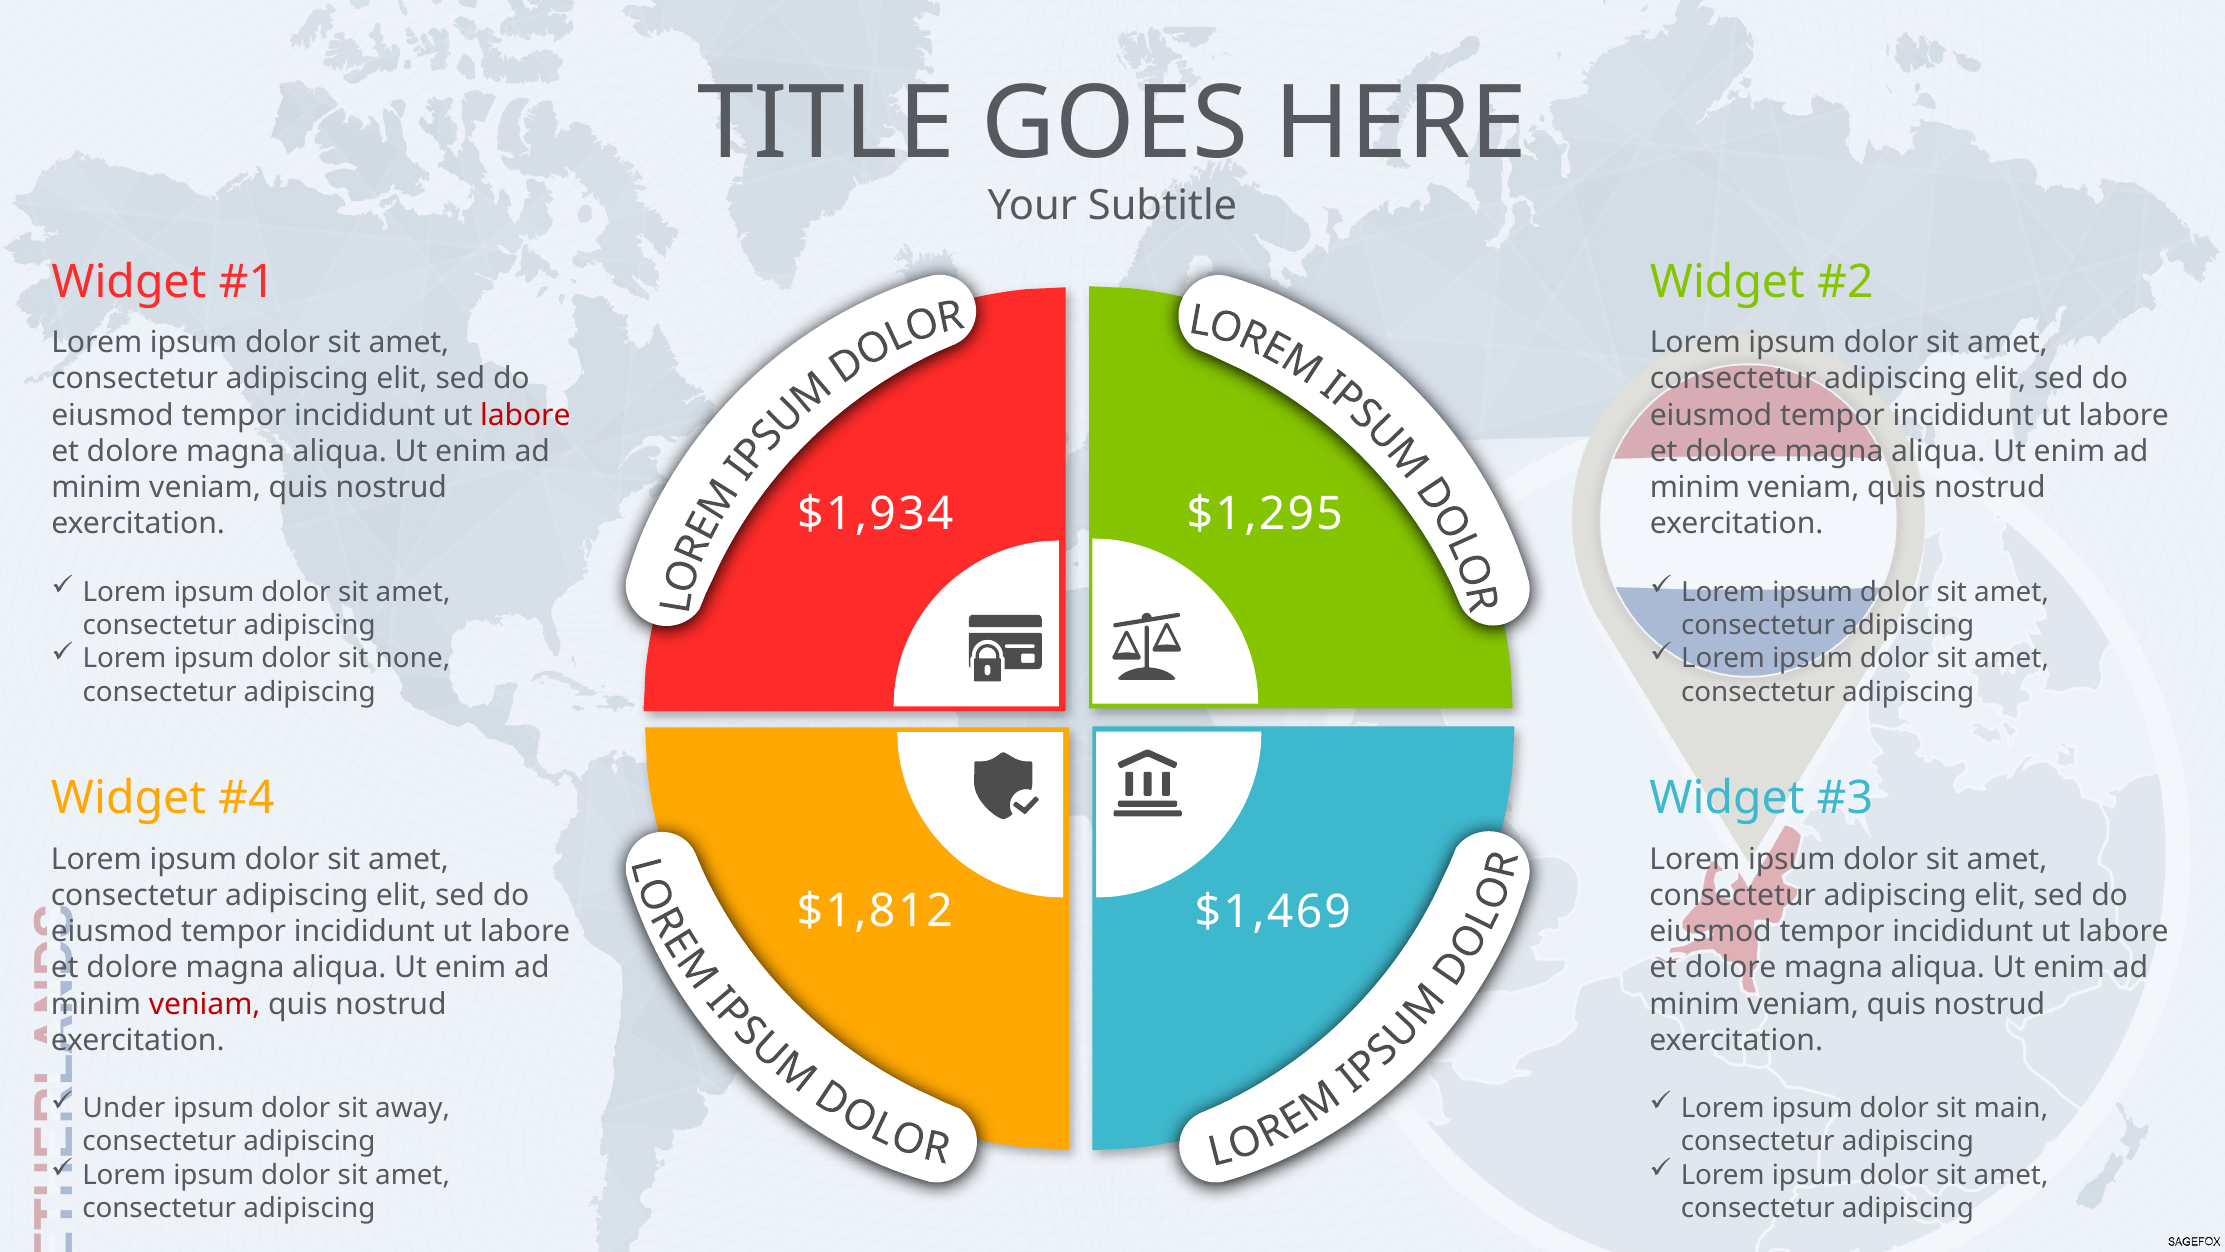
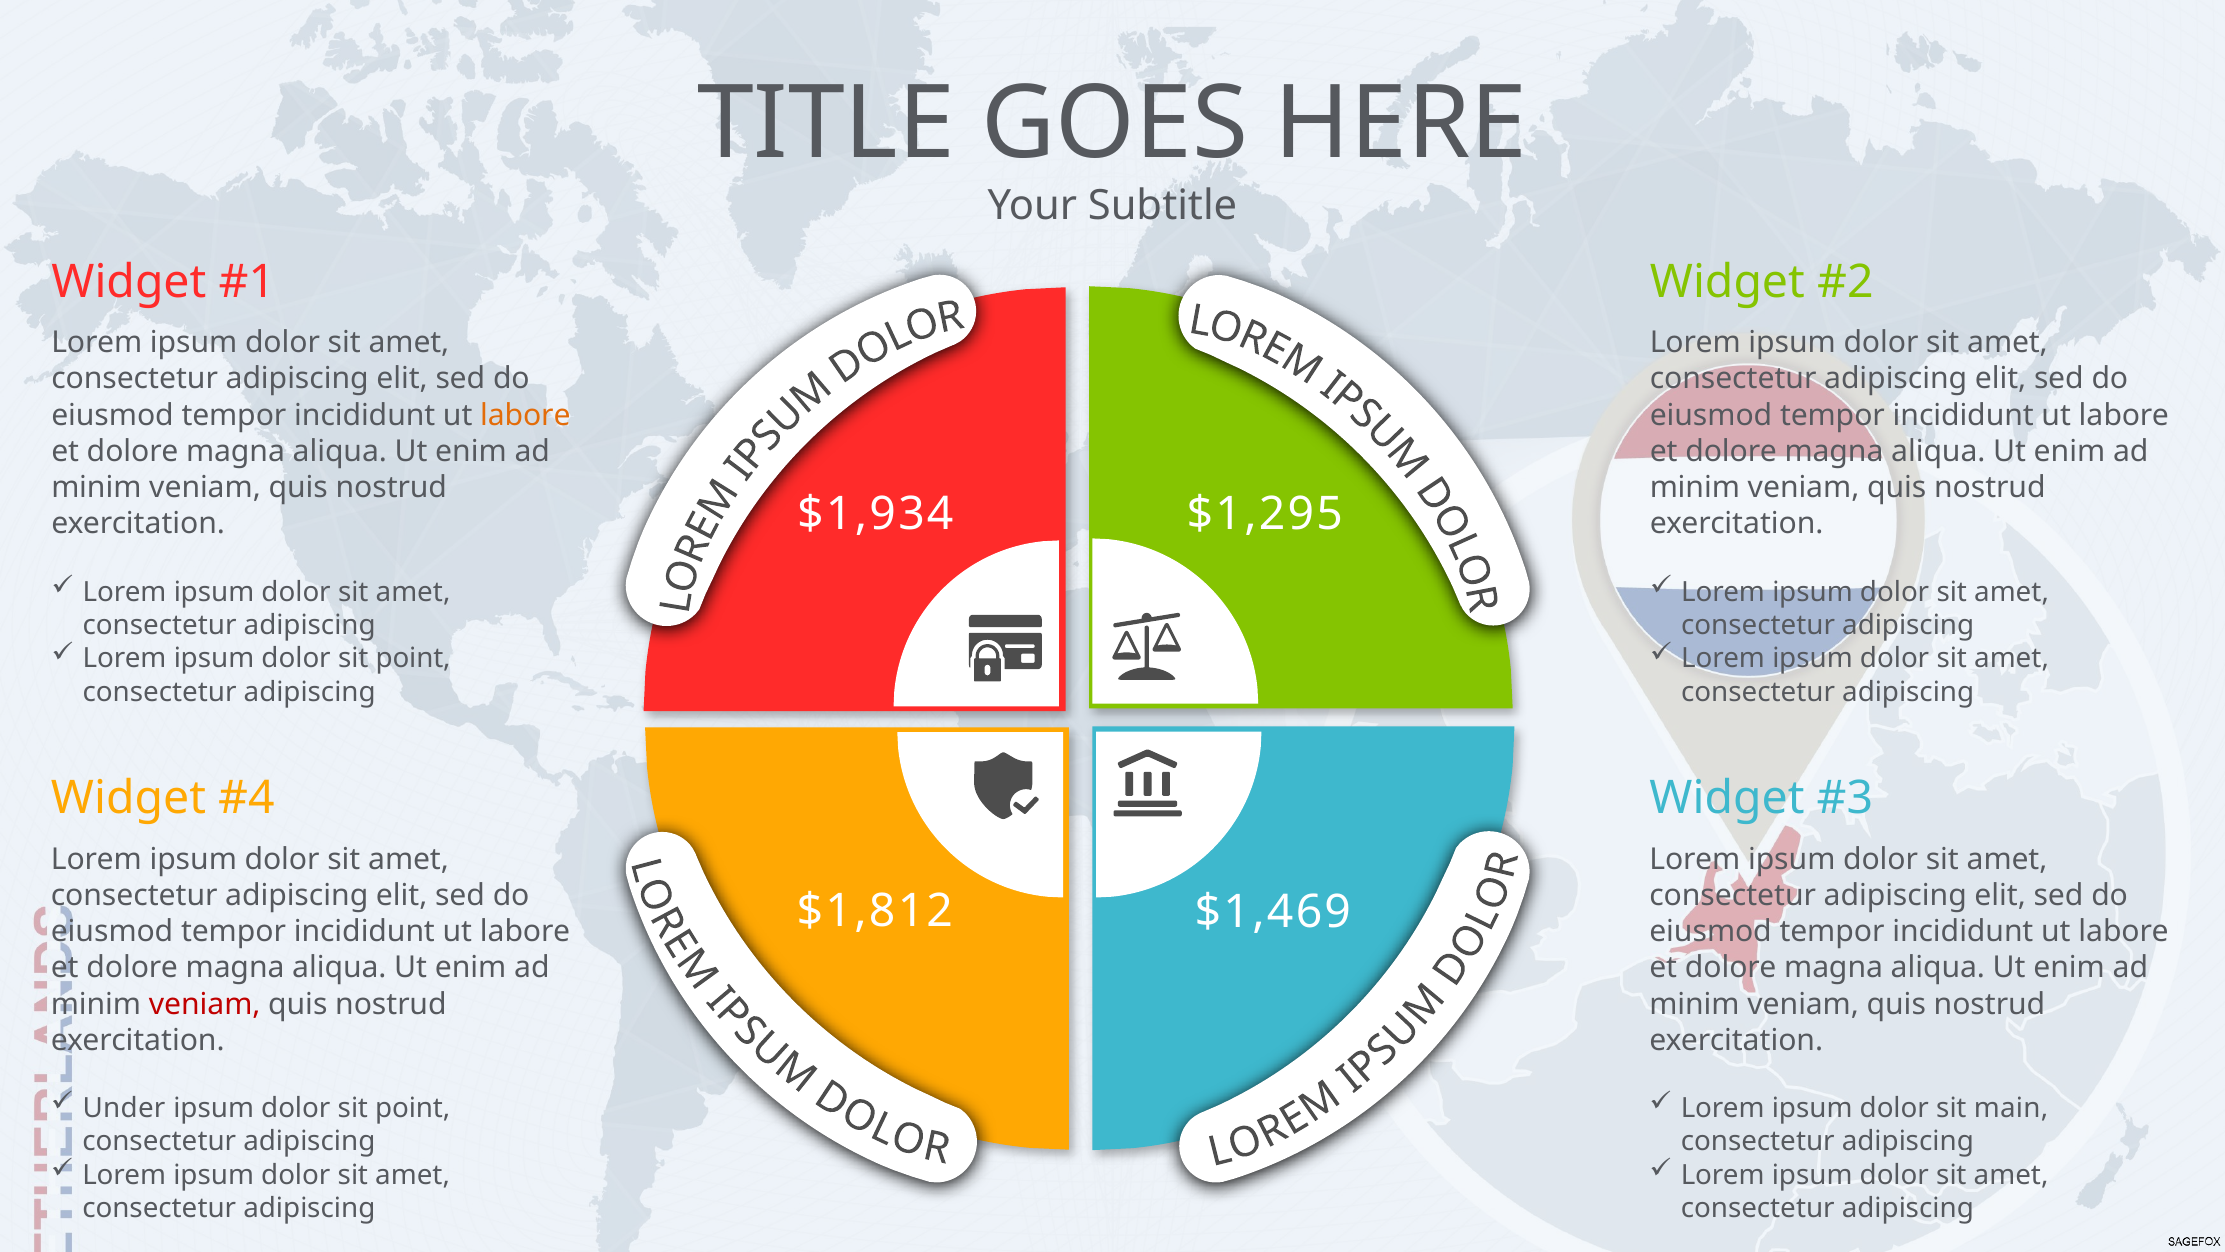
labore colour: red -> orange (525, 415)
none: none -> point (413, 658)
away: away -> point (413, 1108)
